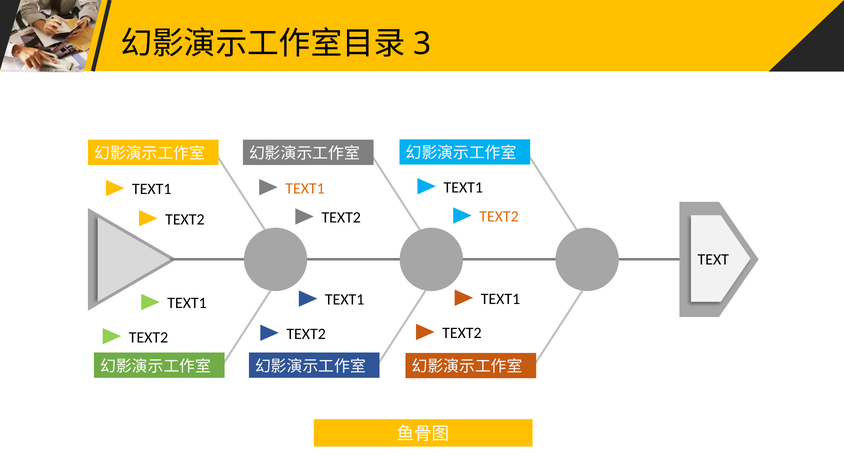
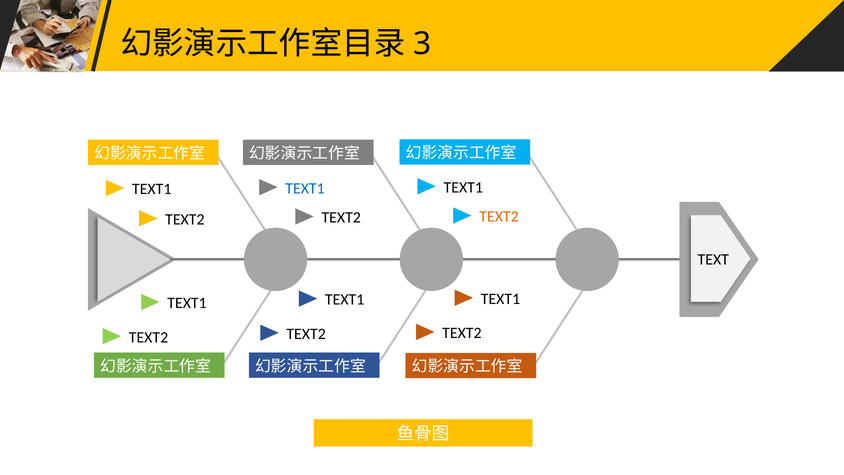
TEXT1 colour: orange -> blue (305, 188)
